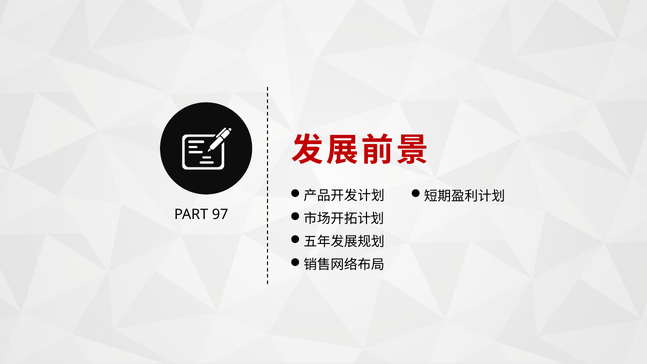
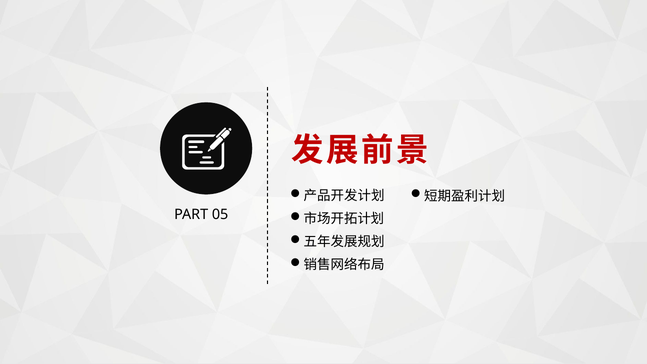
97: 97 -> 05 (220, 215)
